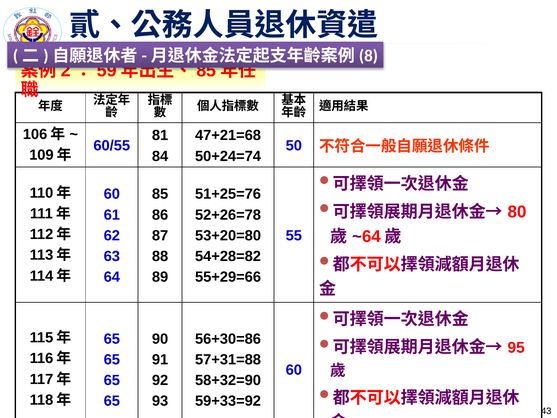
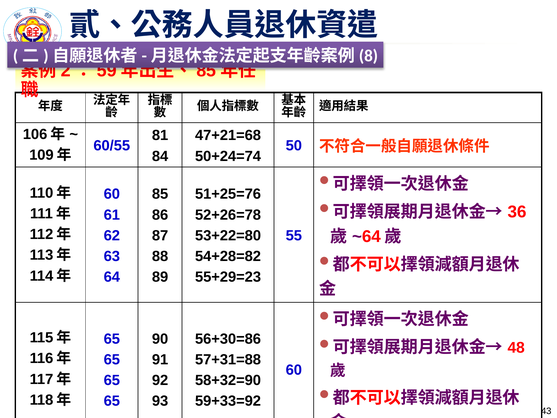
80: 80 -> 36 (517, 212)
53+20=80: 53+20=80 -> 53+22=80 (228, 235)
55+29=66: 55+29=66 -> 55+29=23 (228, 277)
95: 95 -> 48 (516, 348)
